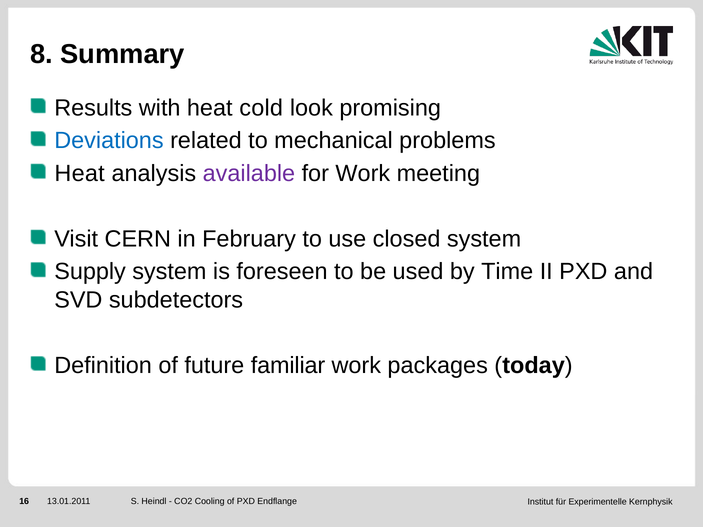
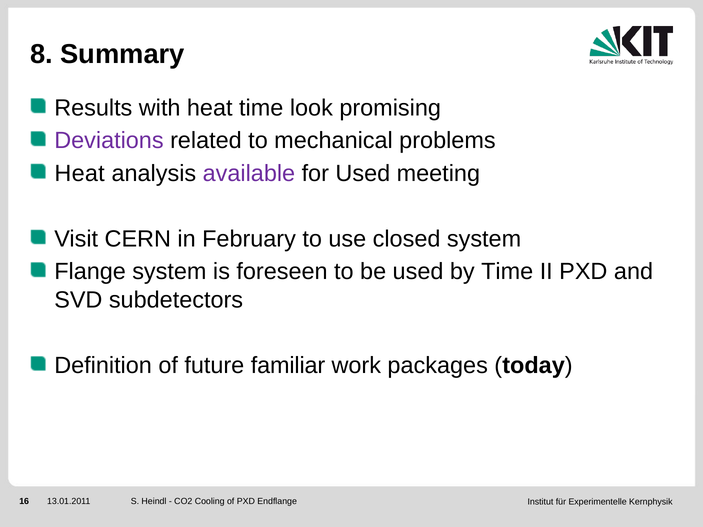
heat cold: cold -> time (261, 108)
Deviations colour: blue -> purple (109, 141)
for Work: Work -> Used (363, 173)
Supply: Supply -> Flange (90, 272)
